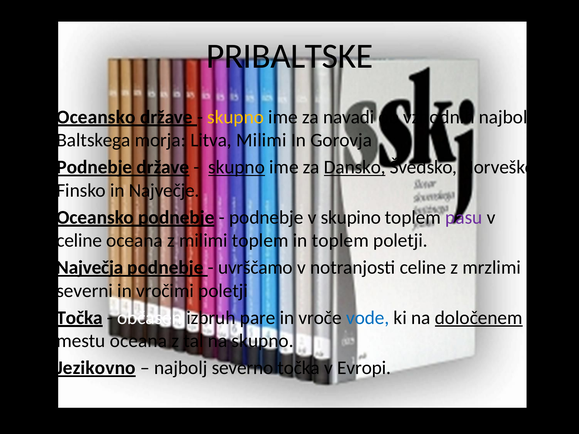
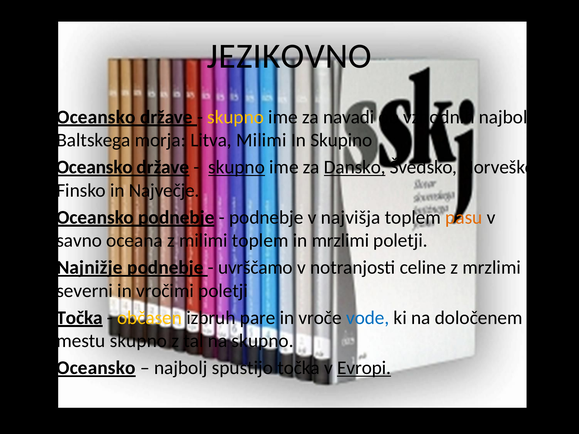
PRIBALTSKE: PRIBALTSKE -> JEZIKOVNO (289, 56)
Gorovja: Gorovja -> Skupino (341, 140)
Podnebje: Podnebje -> Oceansko (94, 167)
skupino: skupino -> najvišja (351, 218)
pasu colour: purple -> orange (464, 218)
celine: celine -> savno (79, 241)
in toplem: toplem -> mrzlimi (340, 241)
Največja: Največja -> Najnižje (90, 268)
občasen colour: white -> yellow (150, 318)
določenem underline: present -> none (479, 318)
mestu oceana: oceana -> skupno (138, 341)
Jezikovno: Jezikovno -> Oceansko (96, 368)
severno: severno -> spustijo (242, 368)
Evropi underline: none -> present (364, 368)
